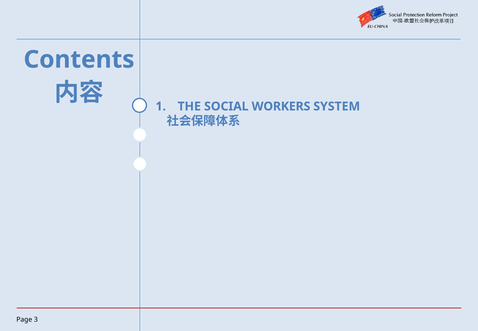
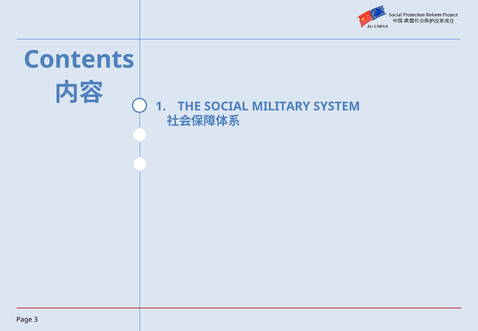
WORKERS: WORKERS -> MILITARY (281, 106)
